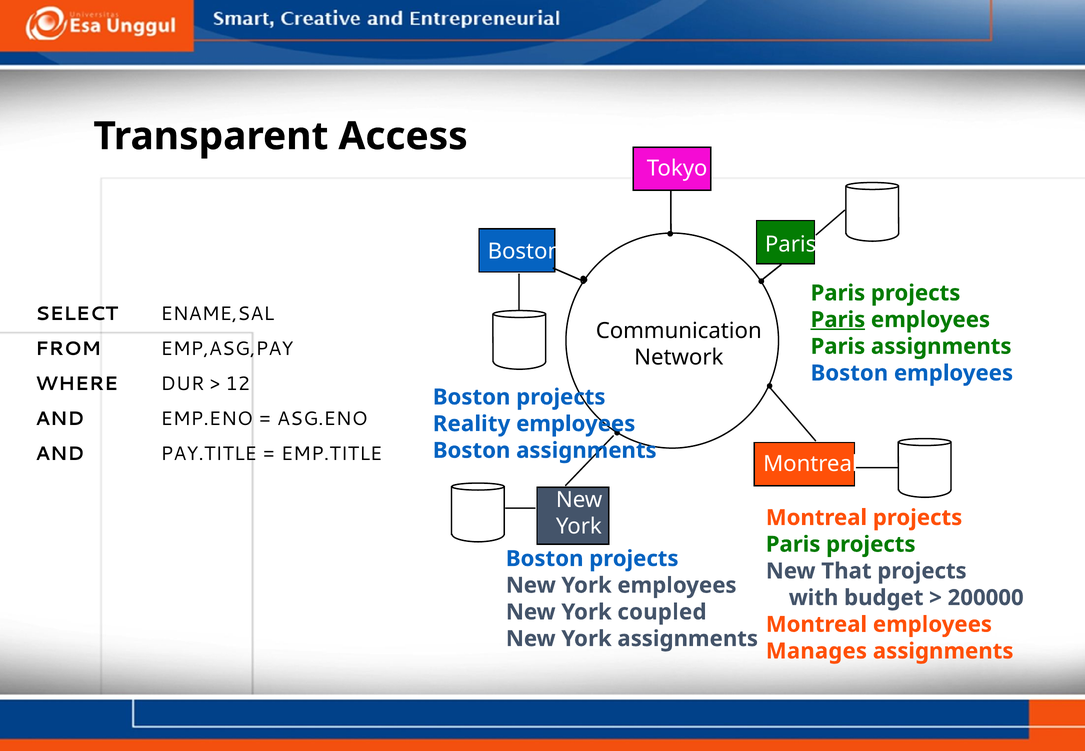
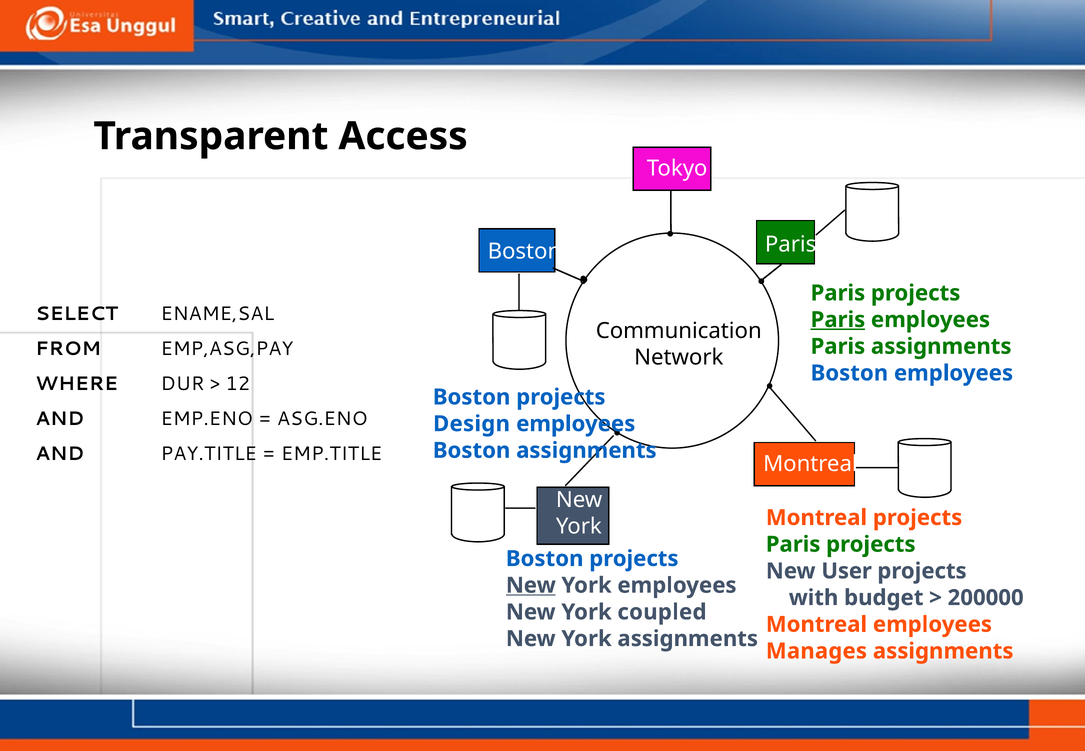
Reality: Reality -> Design (471, 424)
That: That -> User (847, 571)
New underline: none -> present (531, 585)
